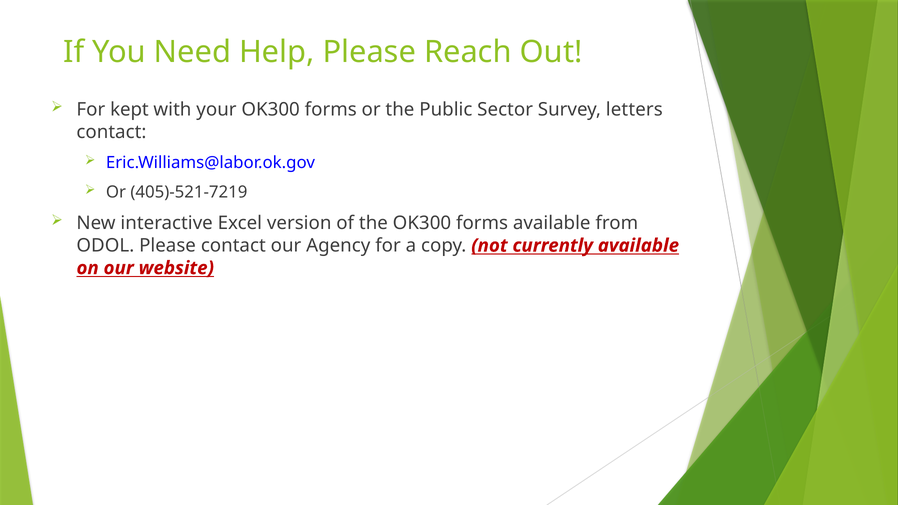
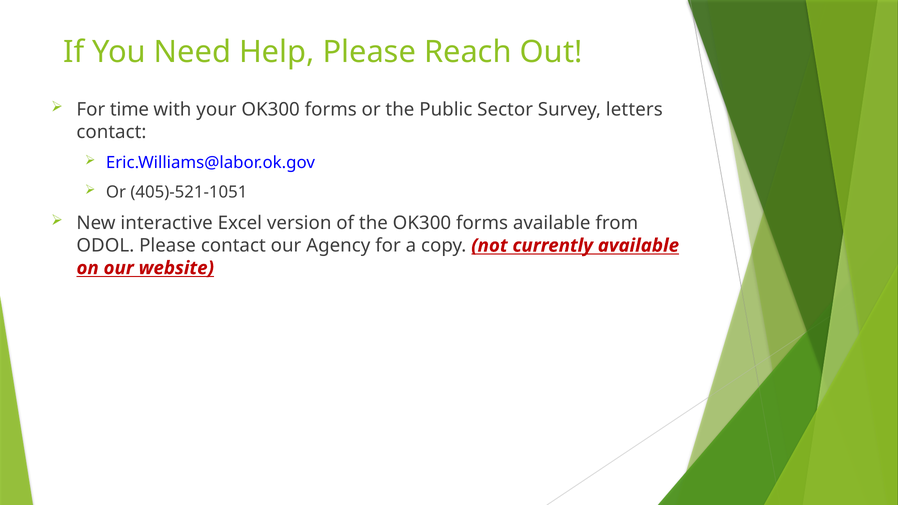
kept: kept -> time (129, 110)
405)-521-7219: 405)-521-7219 -> 405)-521-1051 (189, 192)
